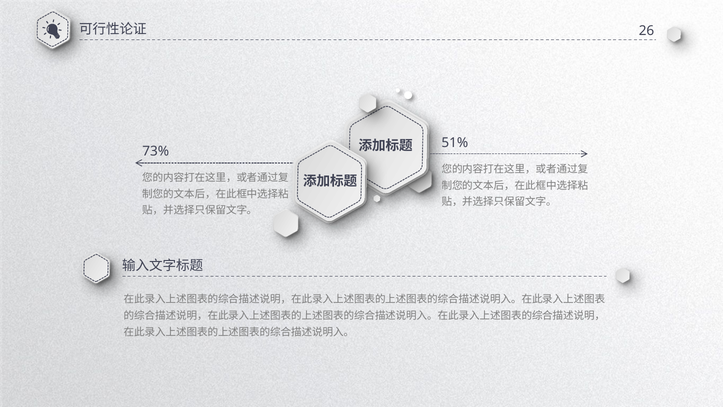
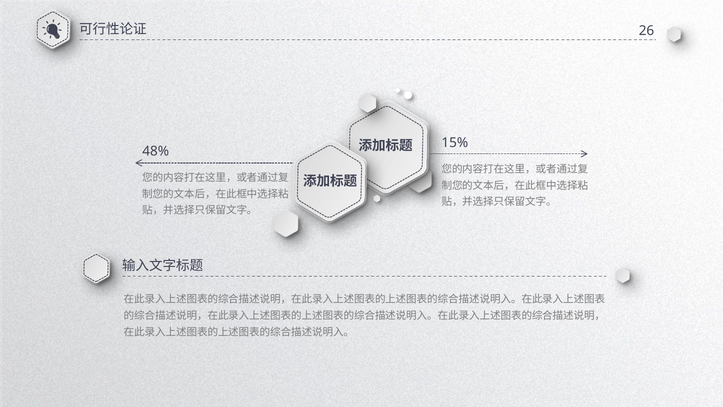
51%: 51% -> 15% (455, 143)
73%: 73% -> 48% (156, 151)
